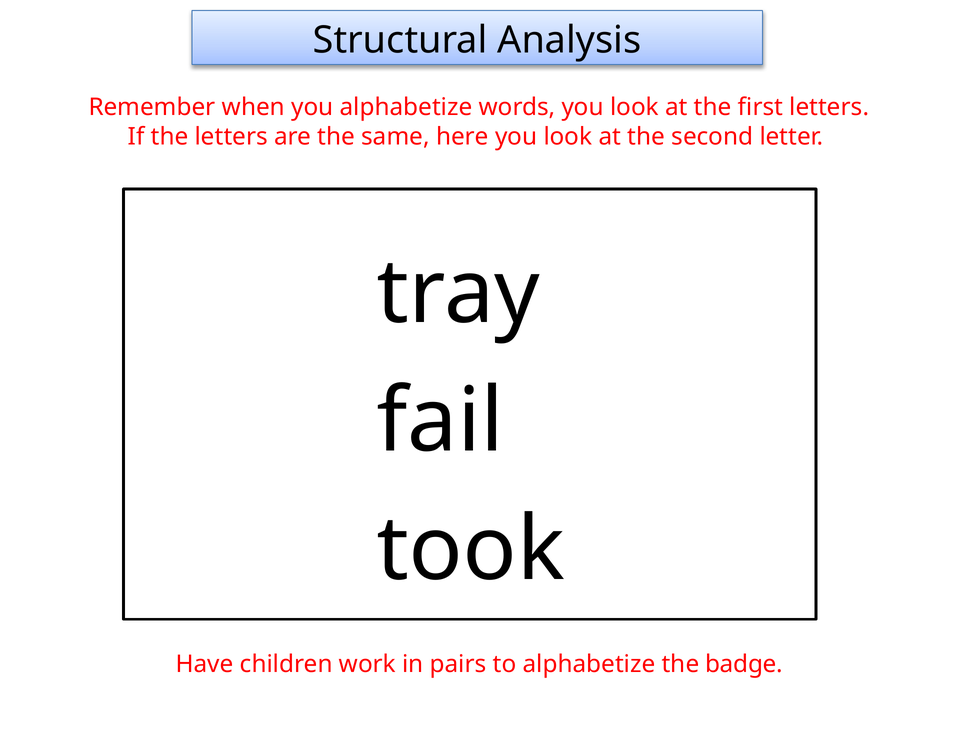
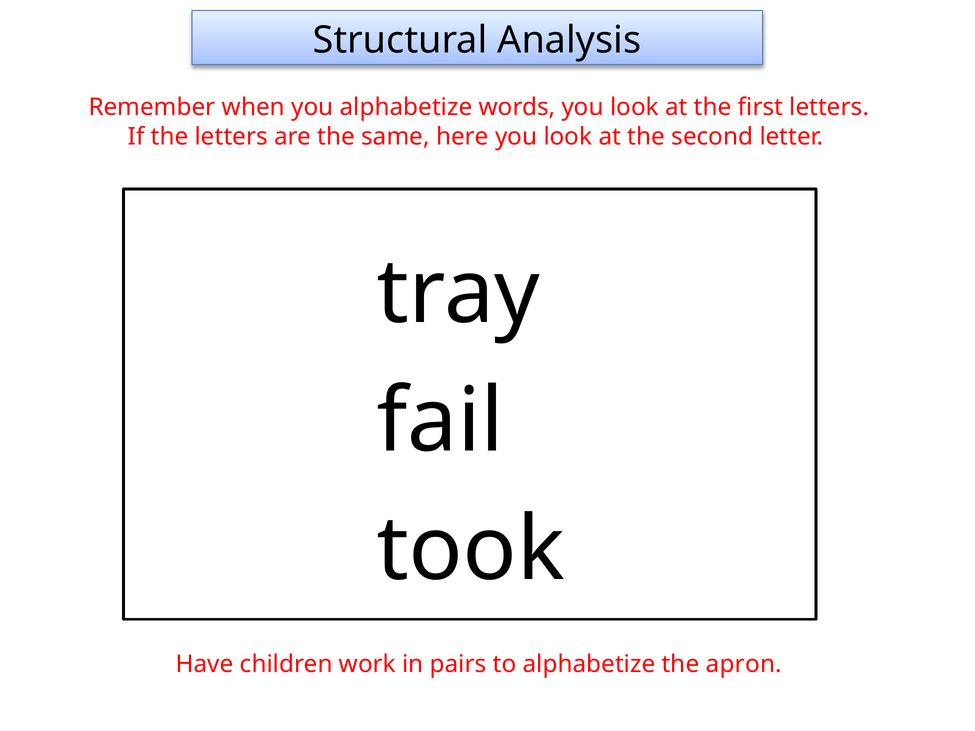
badge: badge -> apron (744, 664)
